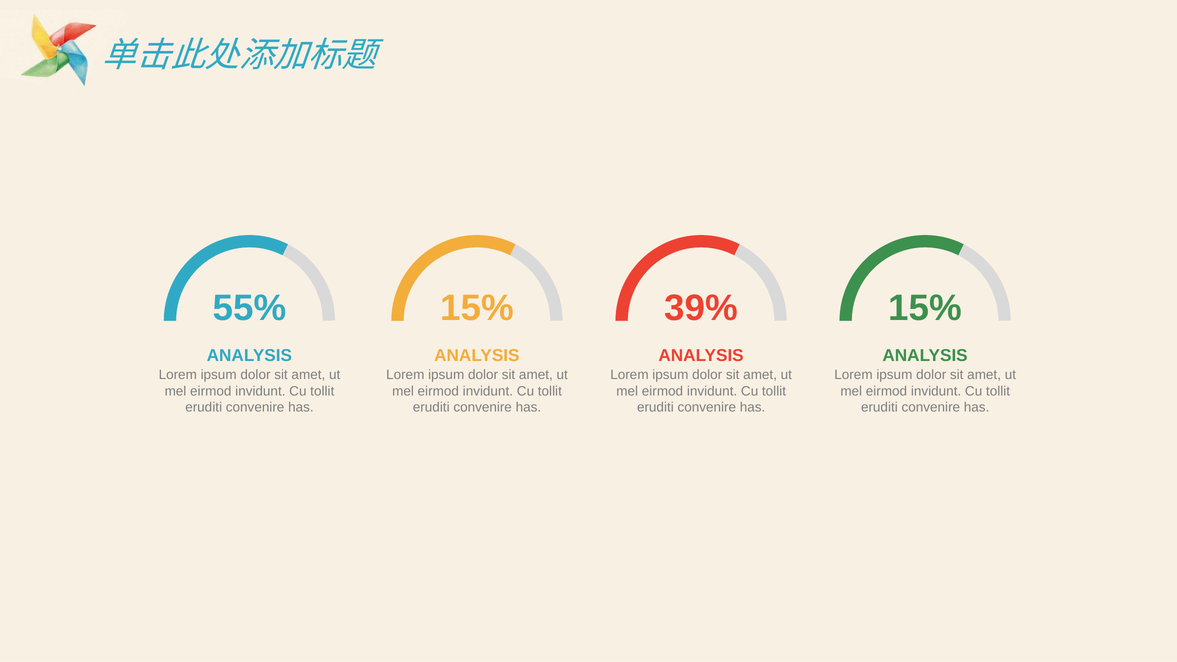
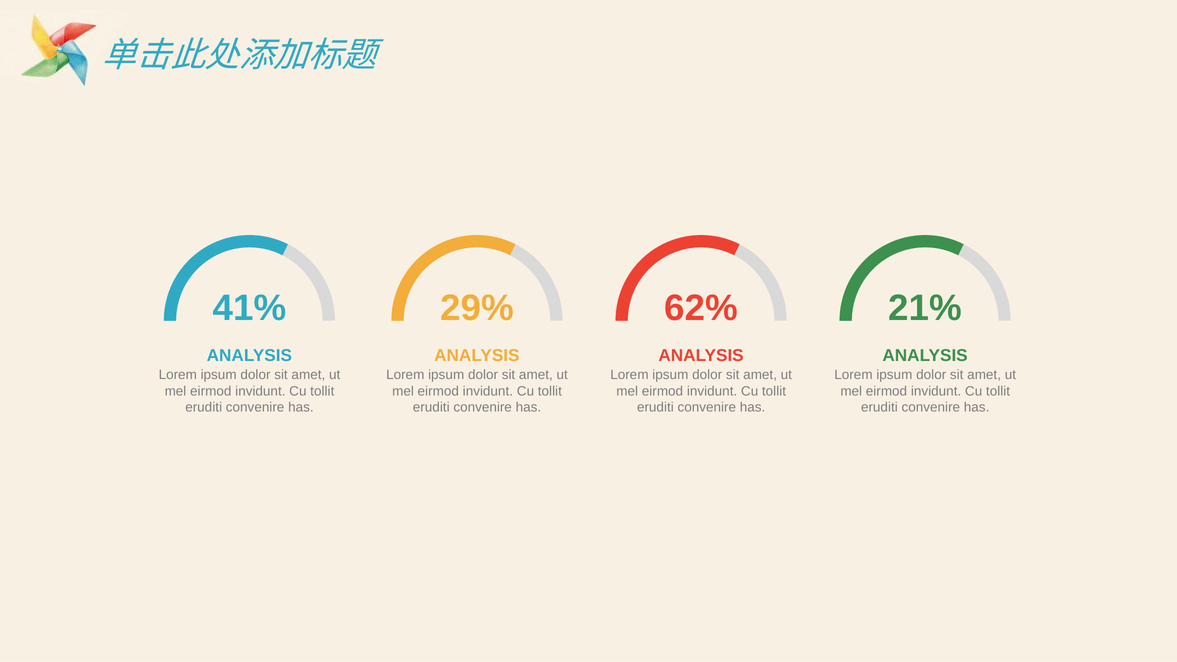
55%: 55% -> 41% (249, 308)
15%: 15% -> 29% (477, 308)
39%: 39% -> 62% (701, 308)
15%: 15% -> 21% (925, 308)
